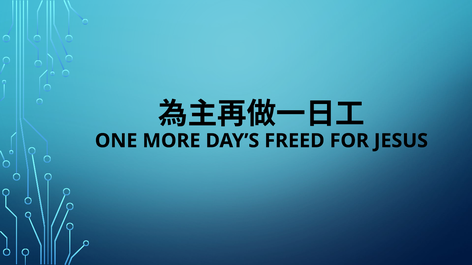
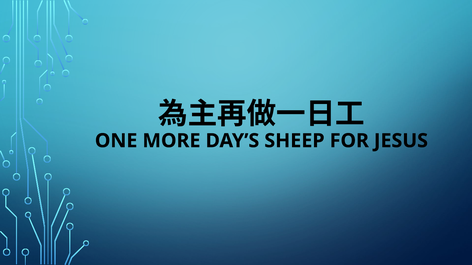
FREED: FREED -> SHEEP (294, 141)
